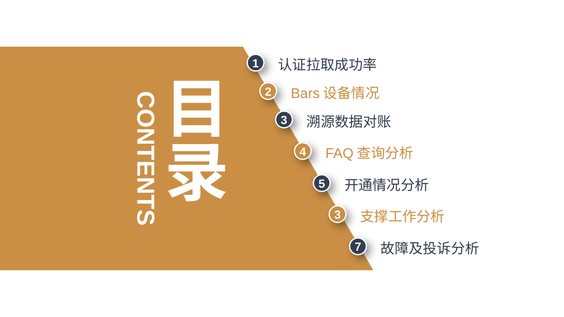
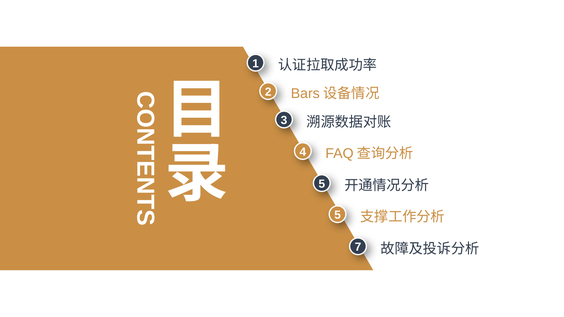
3: 3 -> 5 (338, 215)
